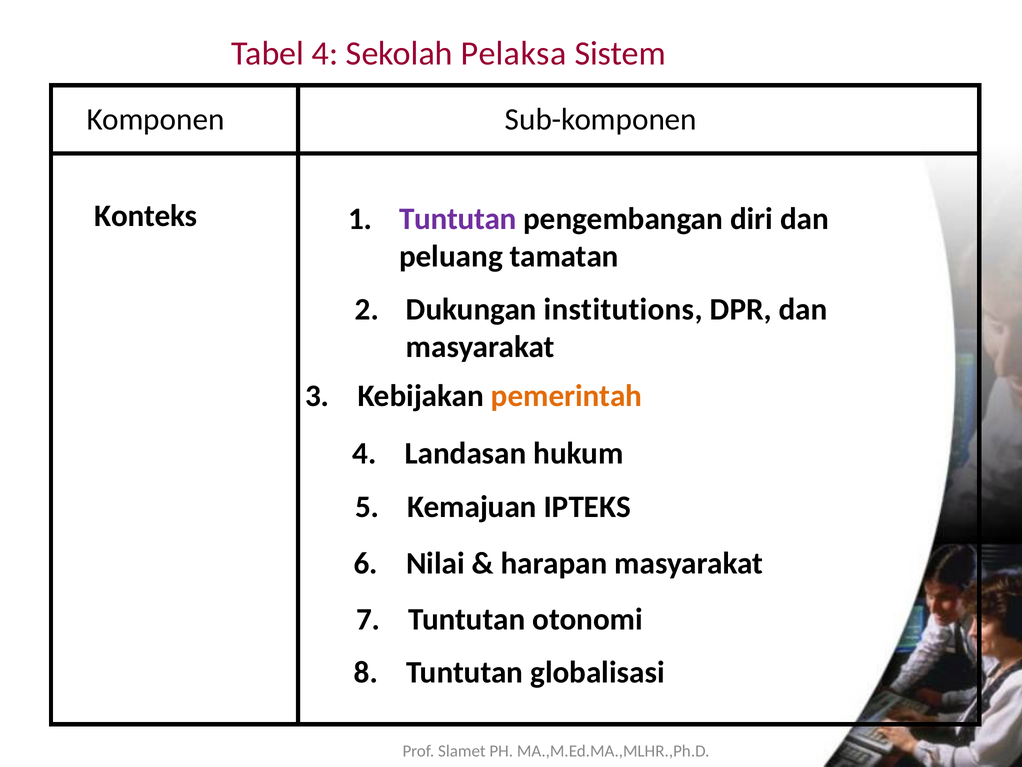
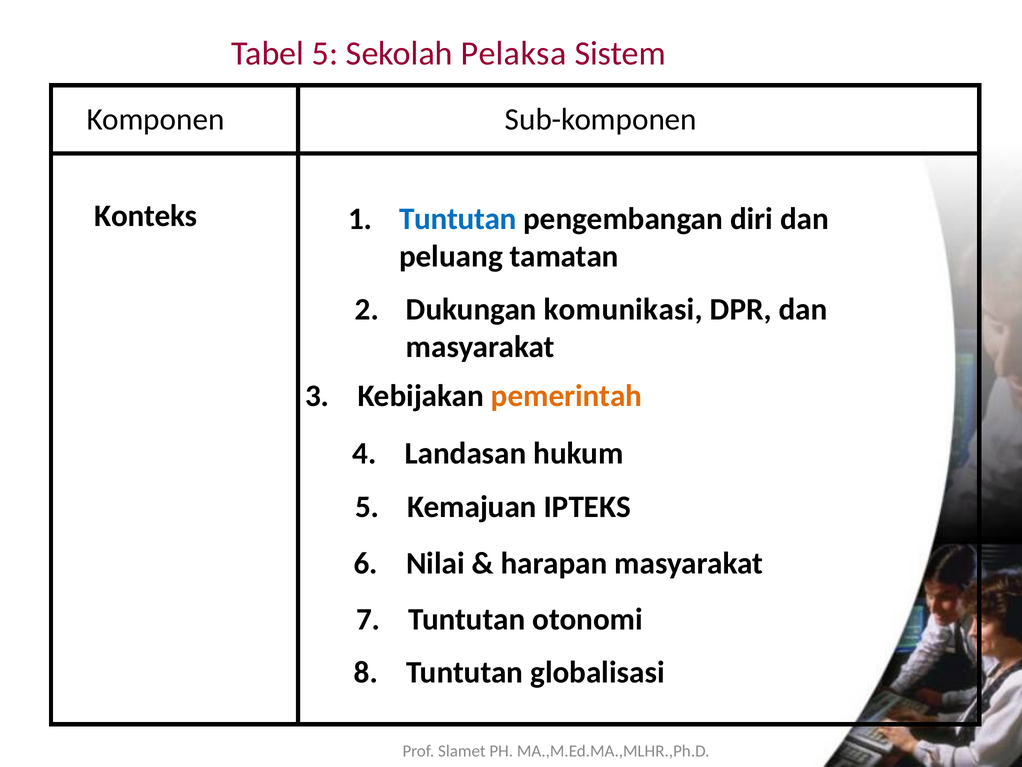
Tabel 4: 4 -> 5 (325, 53)
Tuntutan colour: purple -> blue (458, 219)
institutions: institutions -> komunikasi (623, 309)
